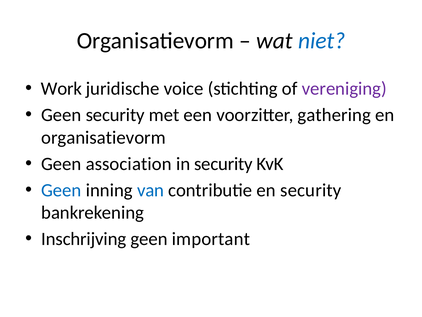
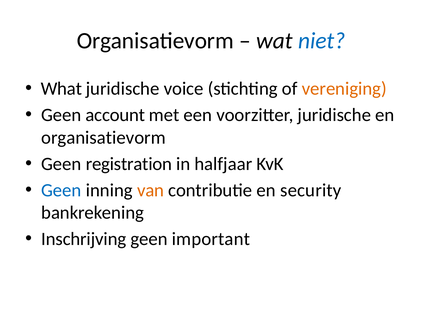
Work: Work -> What (61, 89)
vereniging colour: purple -> orange (344, 89)
Geen security: security -> account (115, 115)
voorzitter gathering: gathering -> juridische (334, 115)
association: association -> registration (129, 164)
in security: security -> halfjaar (223, 164)
van colour: blue -> orange (151, 190)
